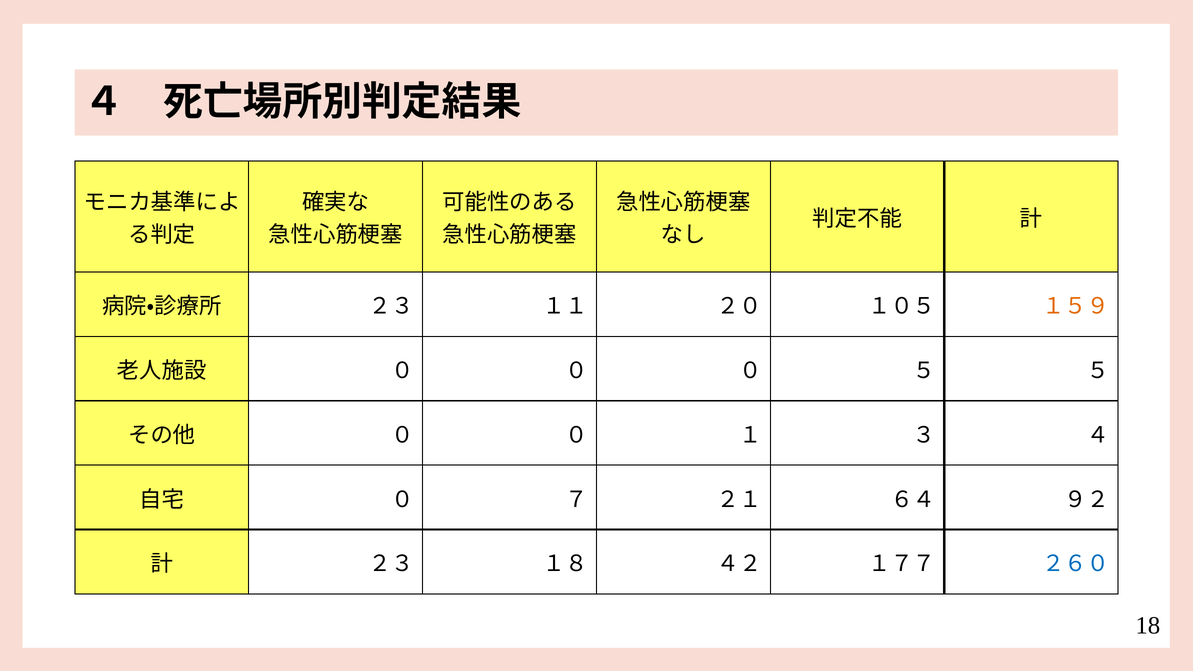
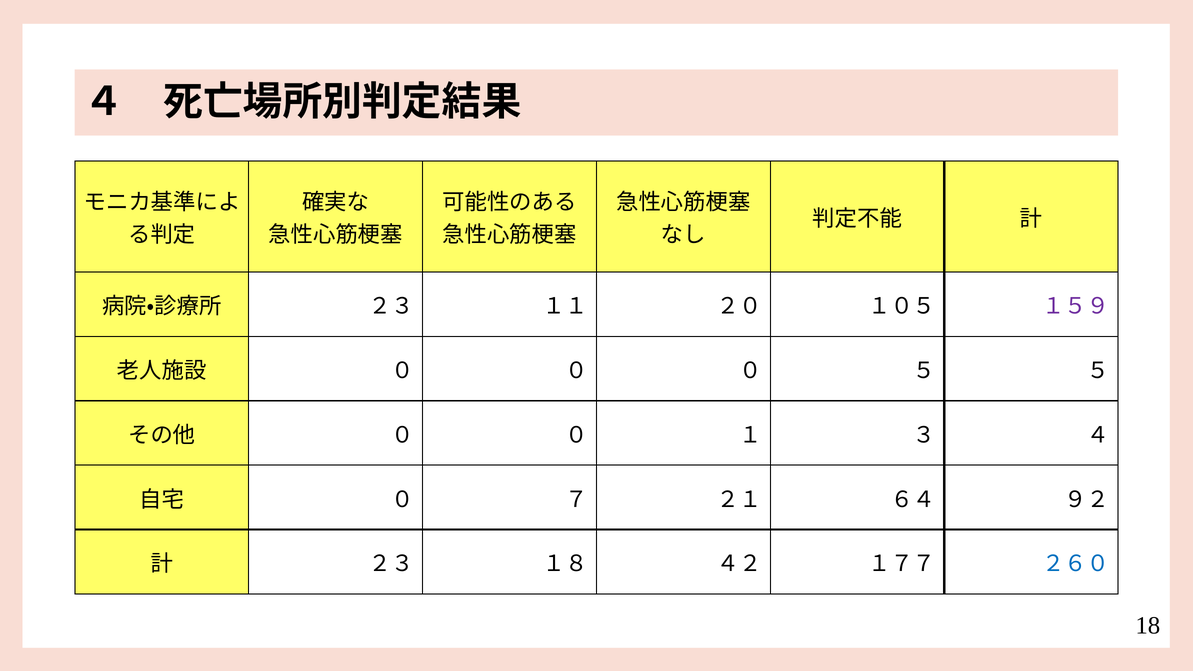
１５９ colour: orange -> purple (1076, 307)
